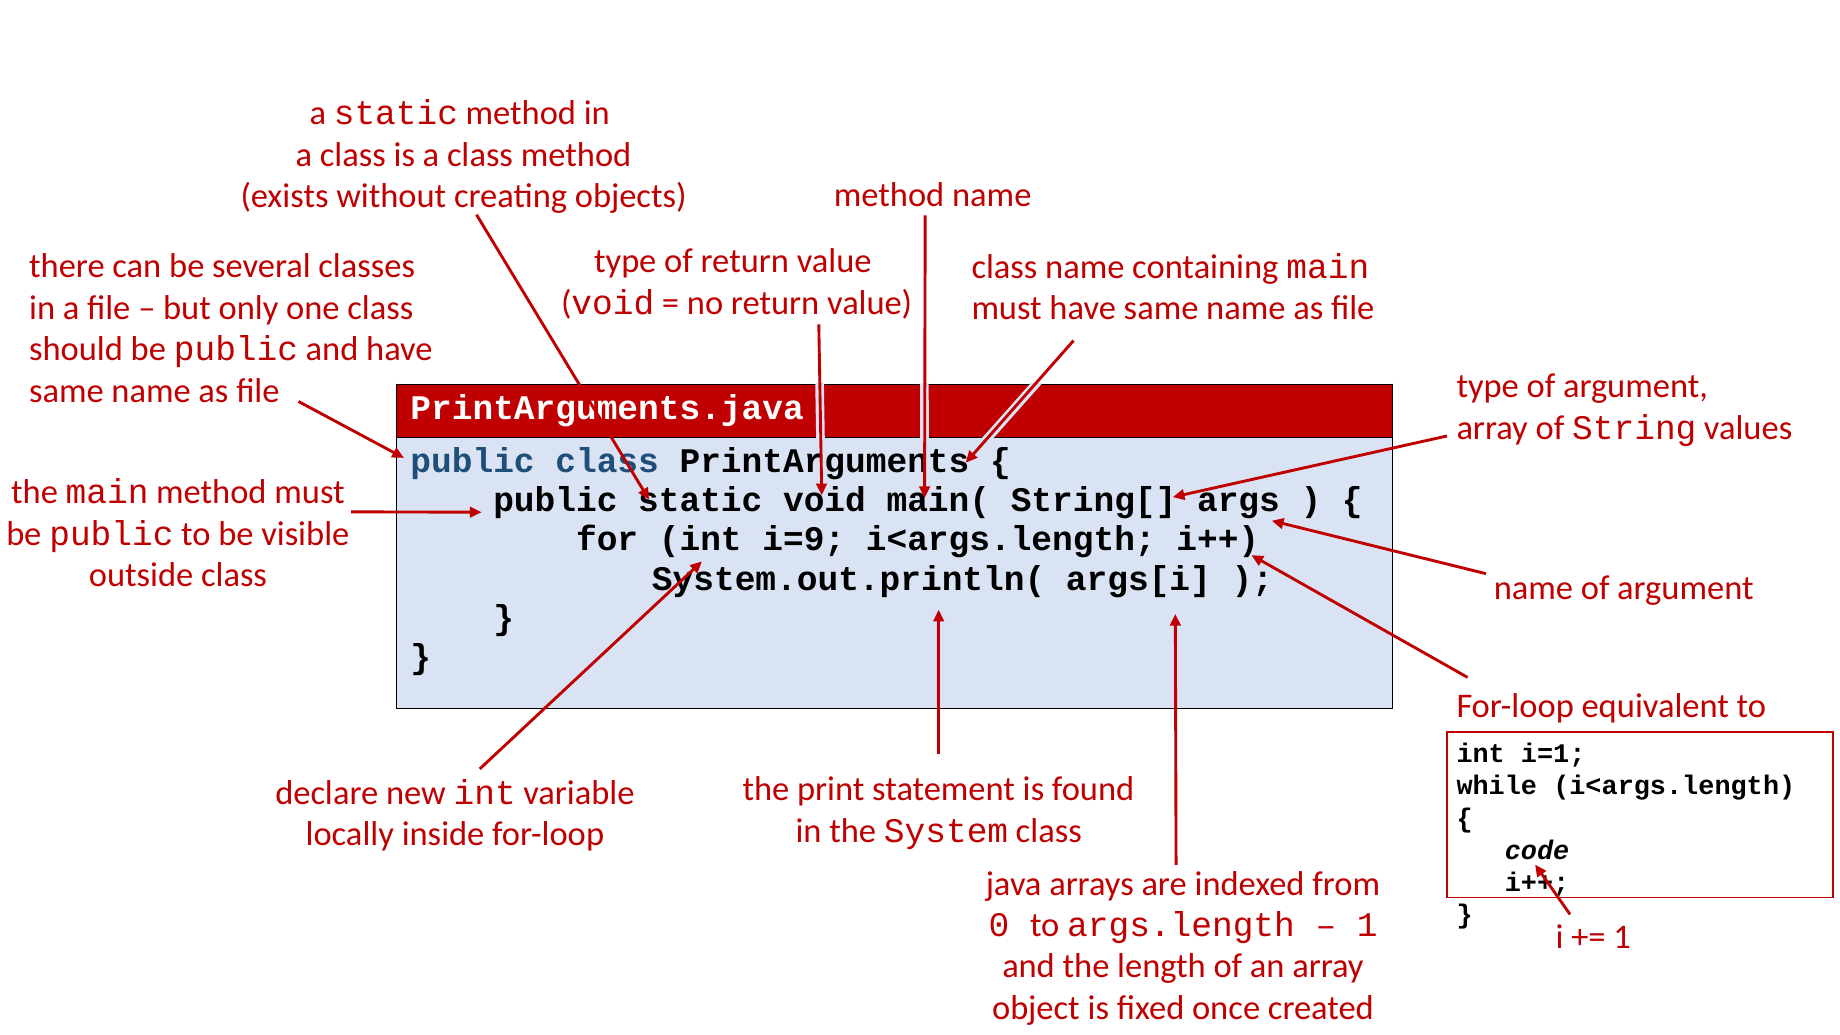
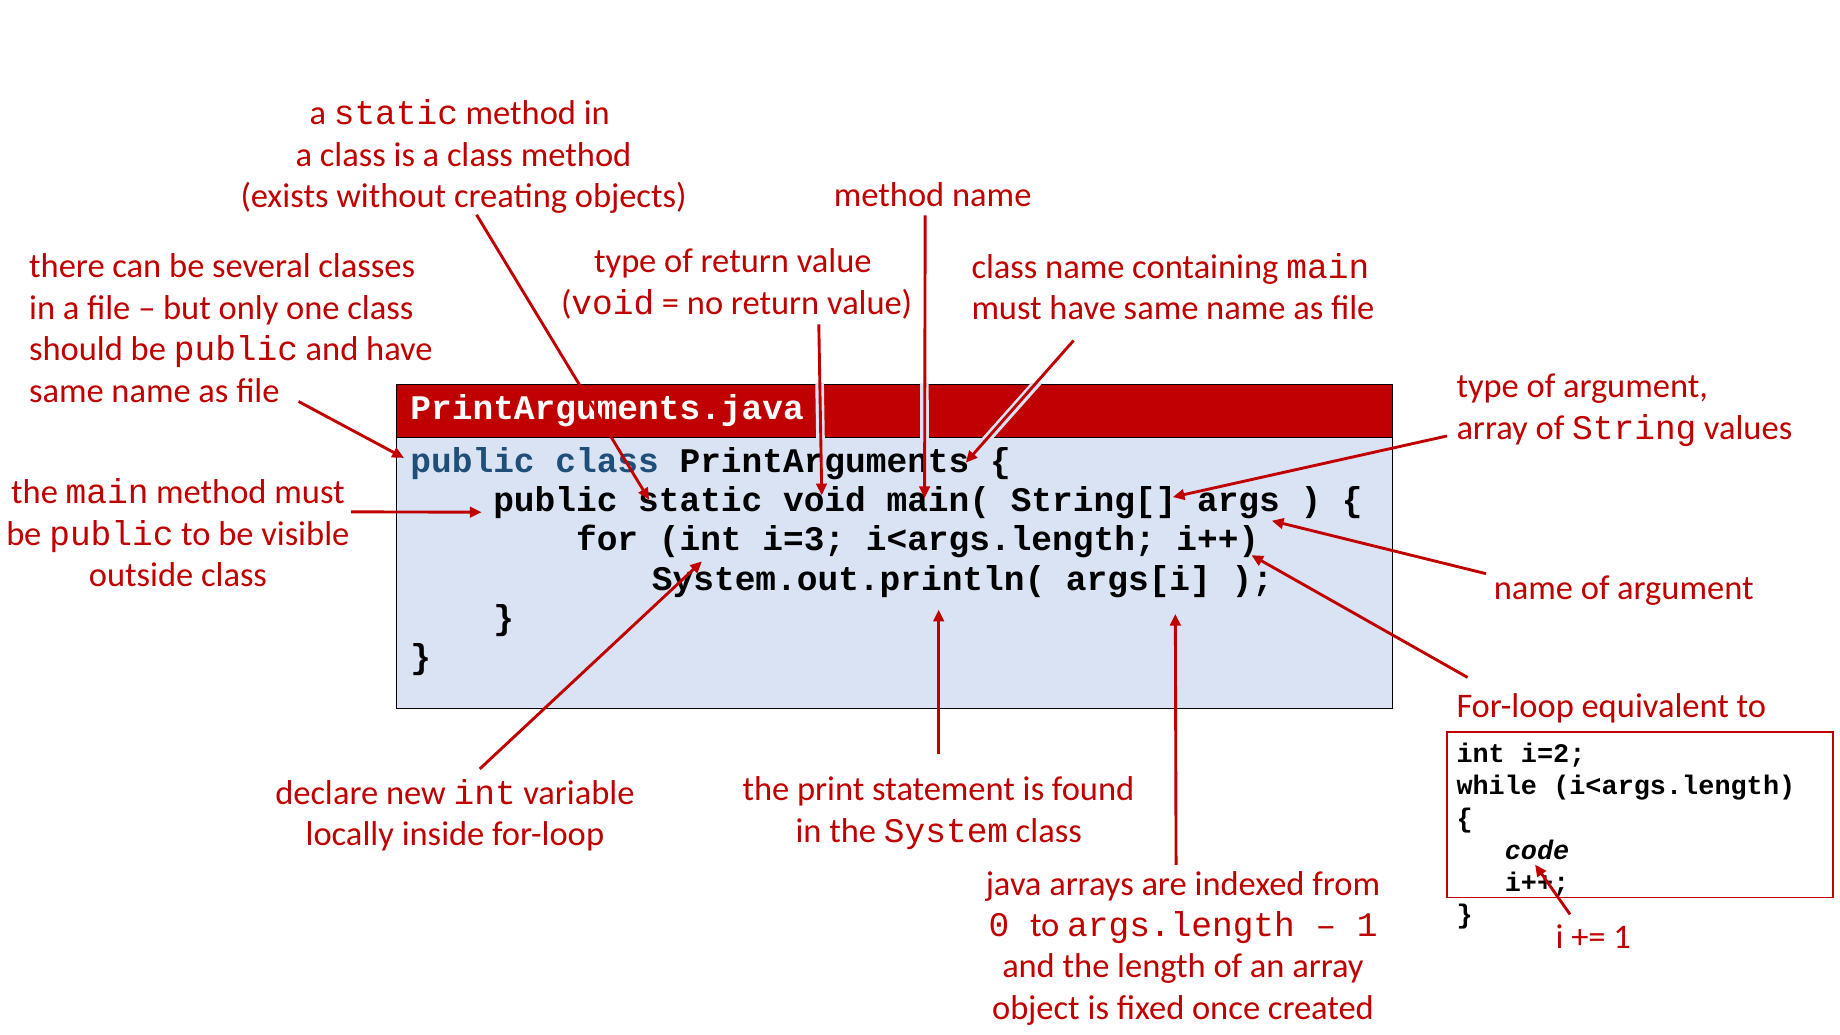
i=9: i=9 -> i=3 (804, 540)
i=1: i=1 -> i=2 (1553, 754)
